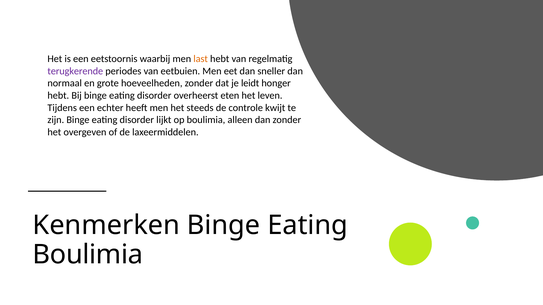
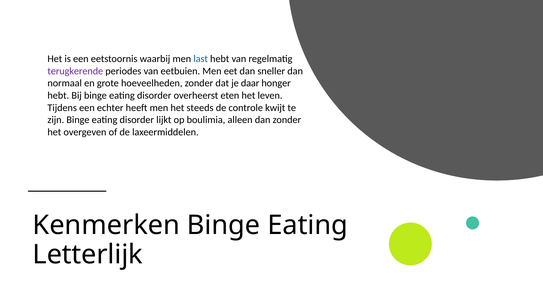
last colour: orange -> blue (201, 59)
leidt: leidt -> daar (250, 83)
Boulimia: Boulimia -> Letterlijk (88, 255)
